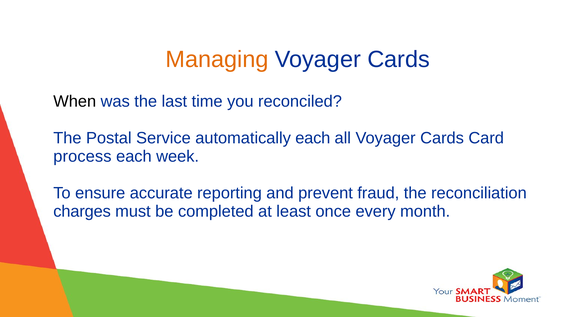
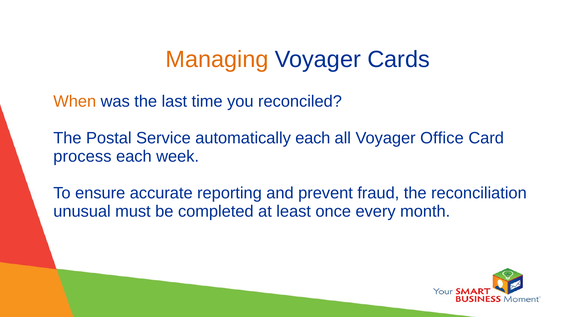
When colour: black -> orange (75, 101)
all Voyager Cards: Cards -> Office (442, 138)
charges: charges -> unusual (82, 211)
